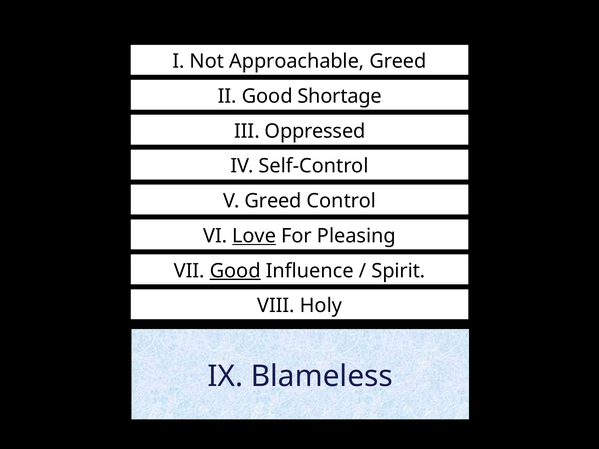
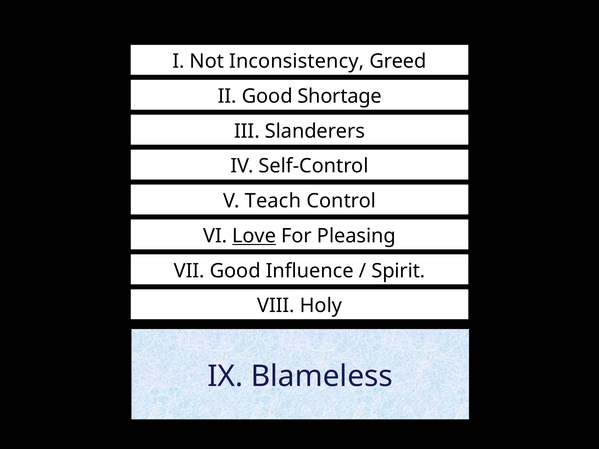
Approachable: Approachable -> Inconsistency (297, 61)
Oppressed: Oppressed -> Slanderers (315, 131)
V Greed: Greed -> Teach (273, 201)
Good underline: present -> none (235, 271)
